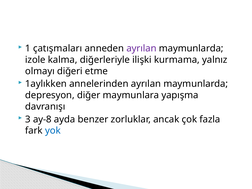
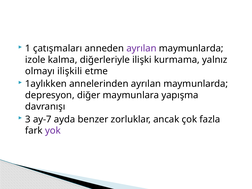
diğeri: diğeri -> ilişkili (70, 71)
ay-8: ay-8 -> ay-7 (42, 119)
yok colour: blue -> purple (53, 131)
